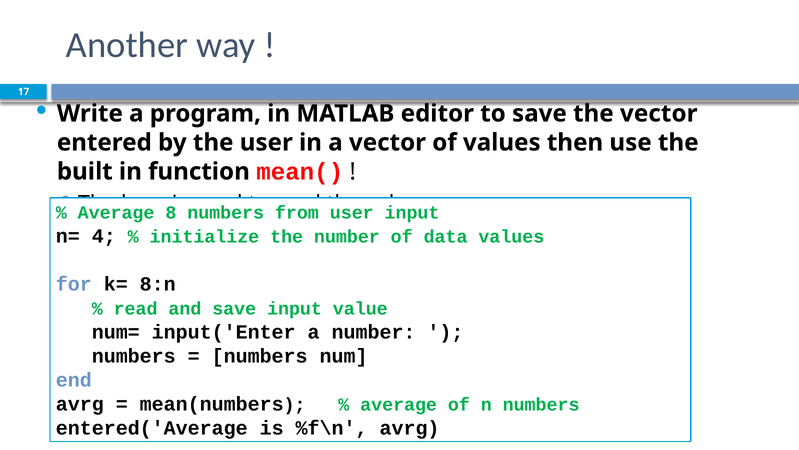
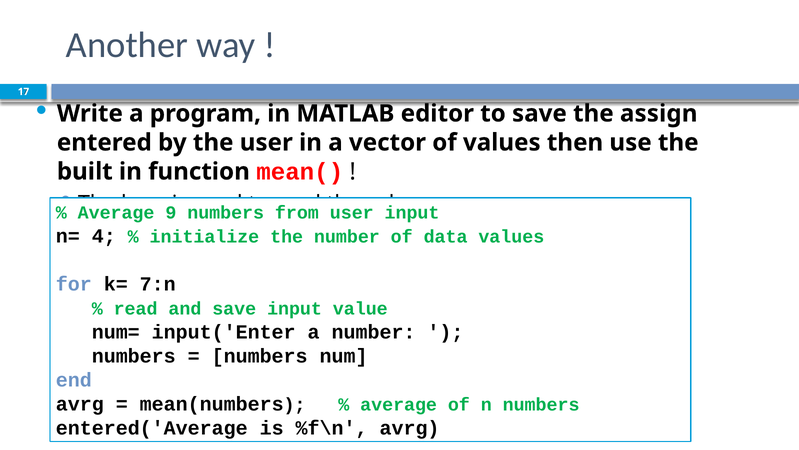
the vector: vector -> assign (659, 113)
8: 8 -> 9 (171, 213)
8:n: 8:n -> 7:n (158, 284)
